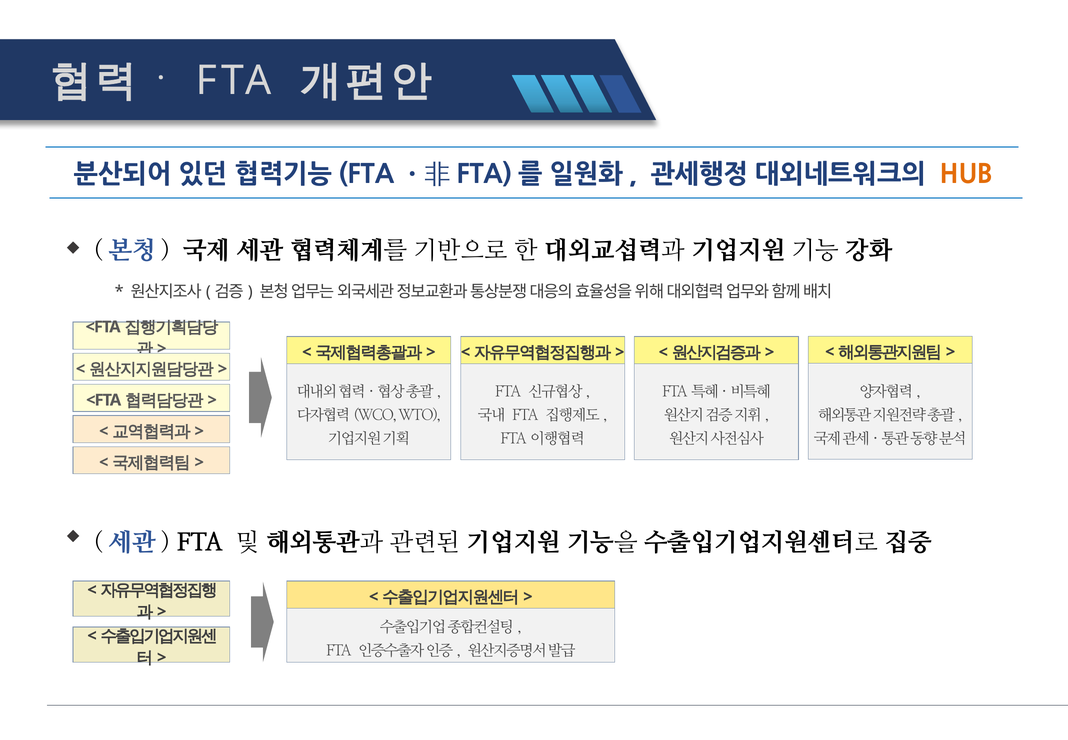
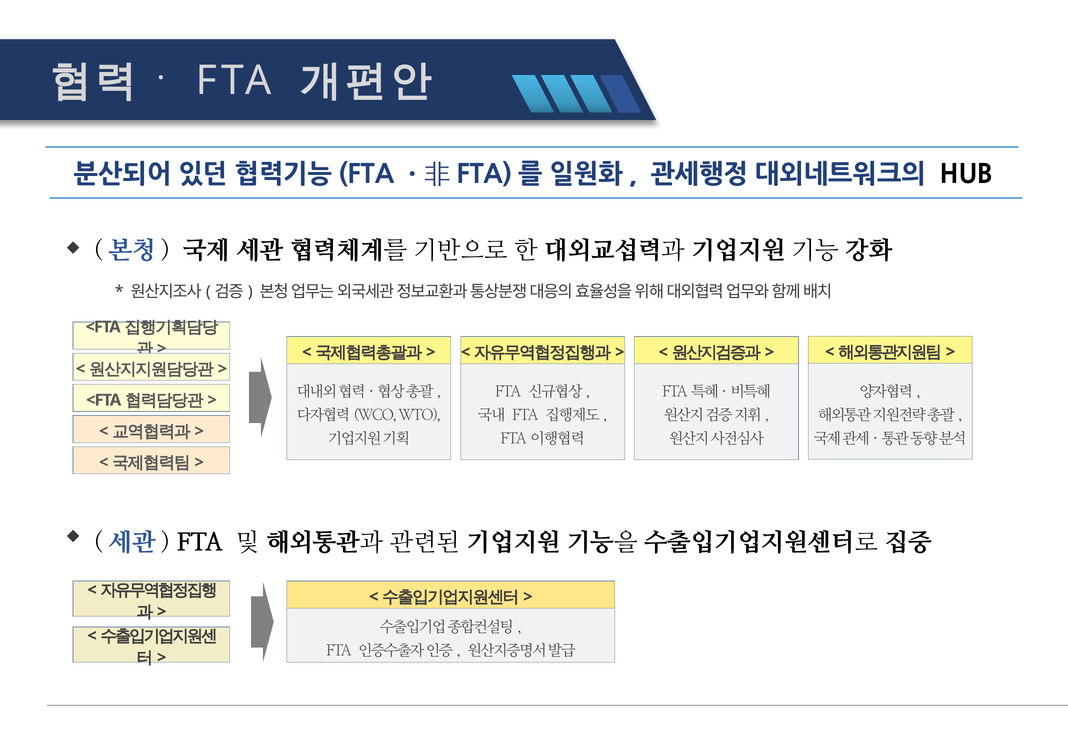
HUB colour: orange -> black (967, 174)
